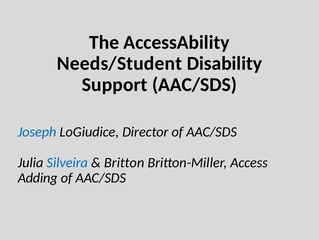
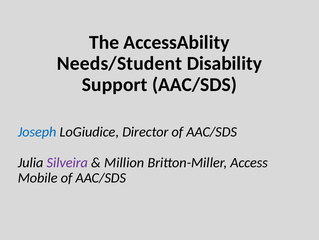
Silveira colour: blue -> purple (67, 162)
Britton: Britton -> Million (124, 162)
Adding: Adding -> Mobile (38, 177)
